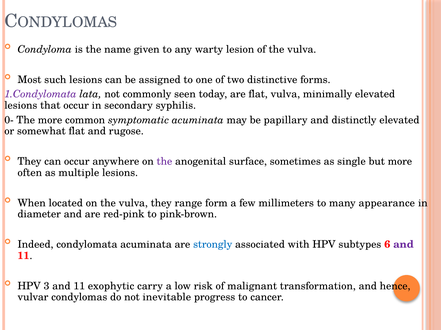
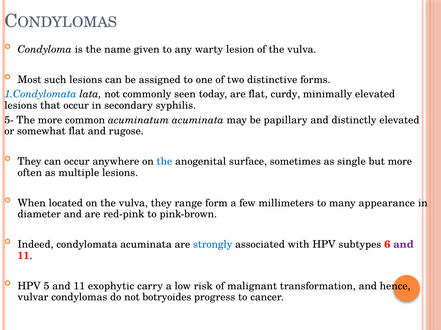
1.Condylomata colour: purple -> blue (40, 94)
flat vulva: vulva -> curdy (285, 94)
0-: 0- -> 5- (9, 120)
symptomatic: symptomatic -> acuminatum (139, 120)
the colour: purple -> blue (164, 162)
3: 3 -> 5 (47, 287)
inevitable: inevitable -> botryoides (167, 298)
